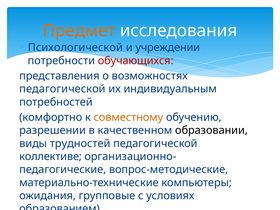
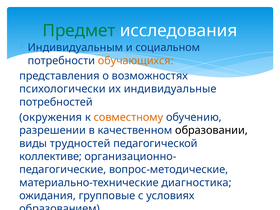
Предмет colour: orange -> green (79, 31)
Психологической: Психологической -> Индивидуальным (75, 48)
учреждении: учреждении -> социальном (168, 48)
обучающихся colour: red -> orange (136, 61)
педагогической: педагогической -> психологически (62, 89)
индивидуальным: индивидуальным -> индивидуальные (170, 89)
комфортно: комфортно -> окружения (51, 117)
компьютеры: компьютеры -> диагностика (197, 183)
